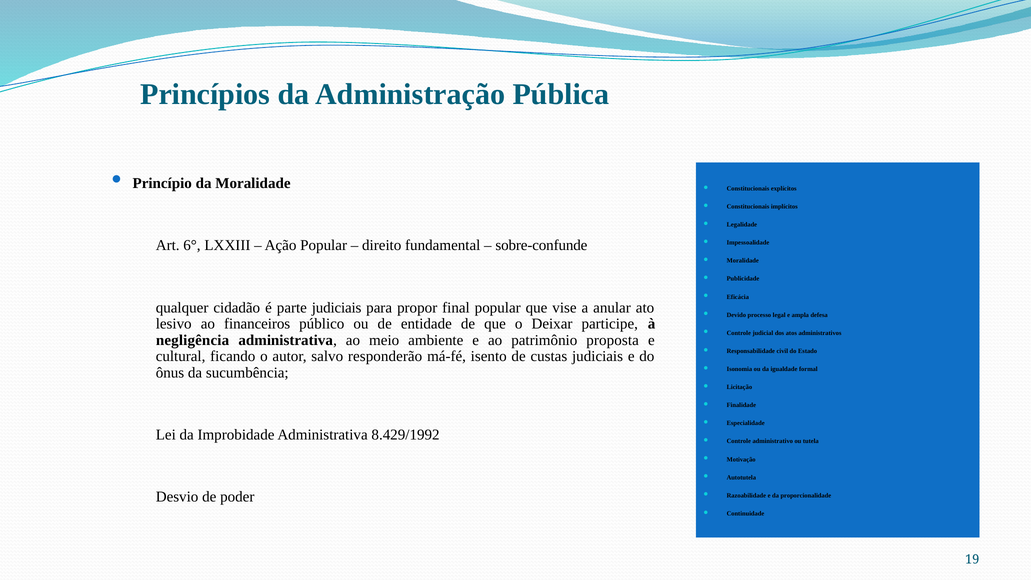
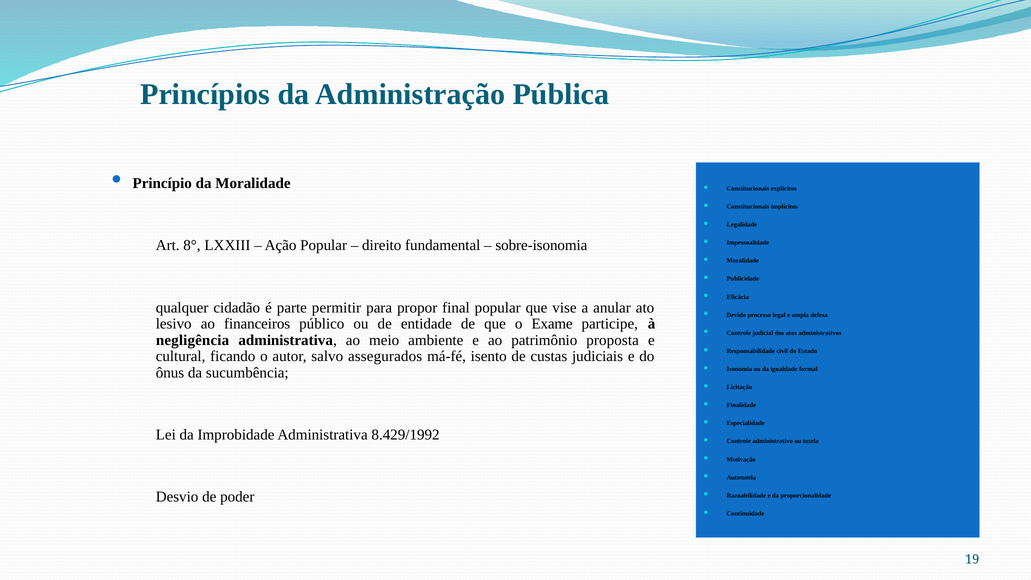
6°: 6° -> 8° (192, 245)
sobre-confunde: sobre-confunde -> sobre-isonomia (541, 245)
parte judiciais: judiciais -> permitir (336, 308)
Deixar: Deixar -> Exame (552, 324)
responderão: responderão -> assegurados (385, 356)
